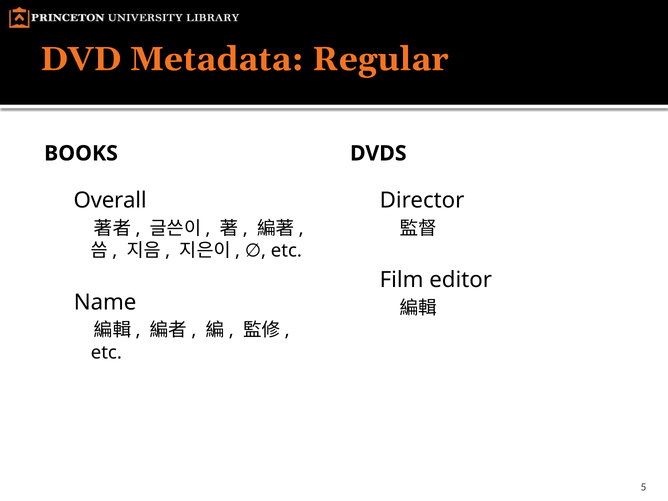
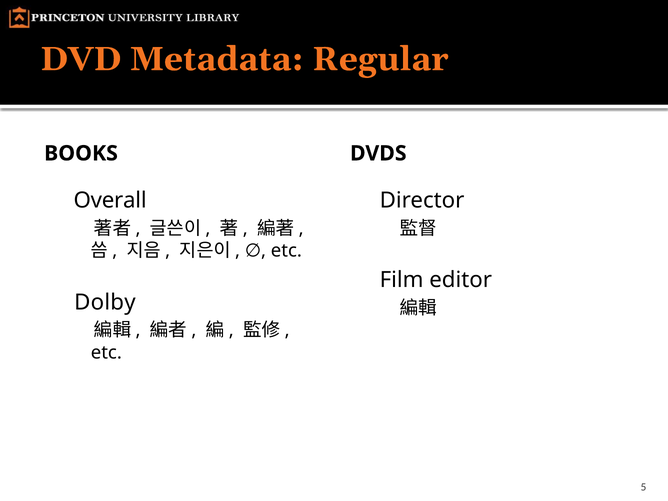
Name: Name -> Dolby (105, 302)
